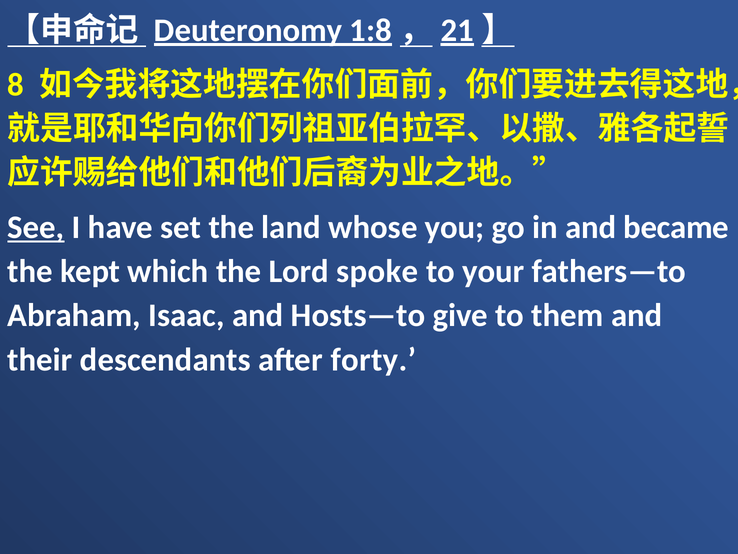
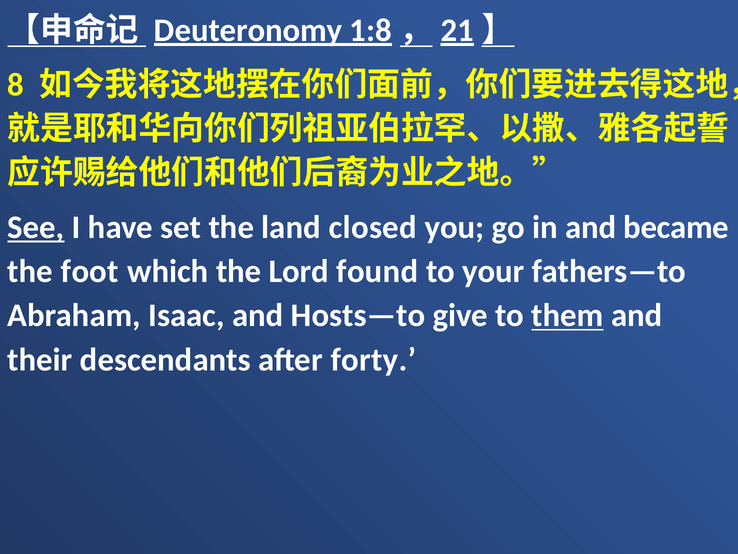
whose: whose -> closed (373, 227)
kept: kept -> foot (90, 271)
spoke: spoke -> found (377, 271)
them underline: none -> present (568, 315)
